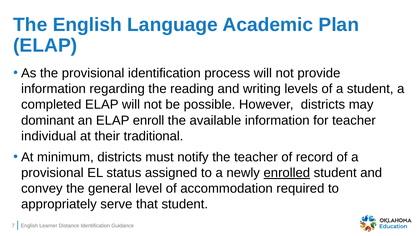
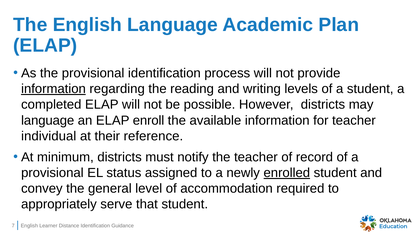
information underline: none -> present (53, 89)
dominant: dominant -> language (48, 120)
traditional: traditional -> reference (153, 136)
